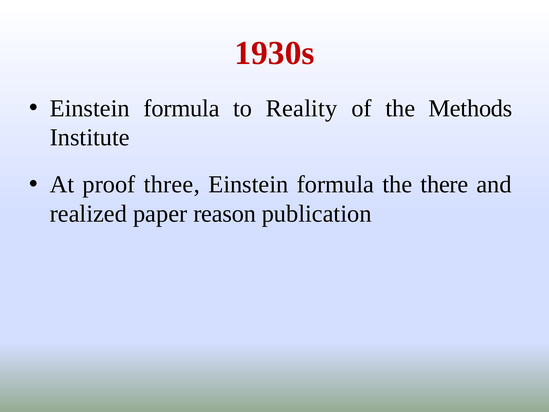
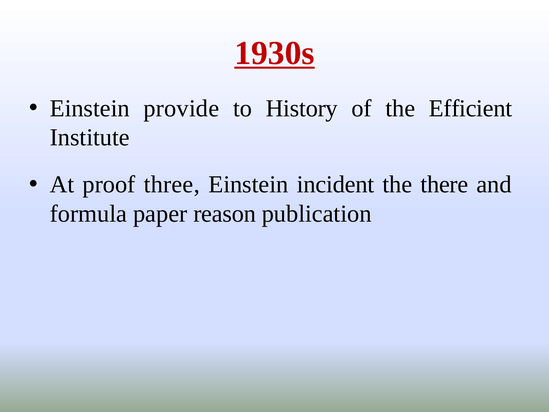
1930s underline: none -> present (274, 53)
formula: formula -> provide (181, 108)
Reality: Reality -> History (302, 108)
Methods: Methods -> Efficient (470, 108)
formula: formula -> incident (335, 184)
realized: realized -> formula (88, 214)
